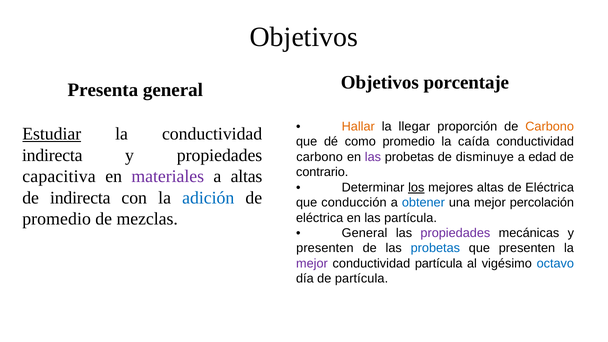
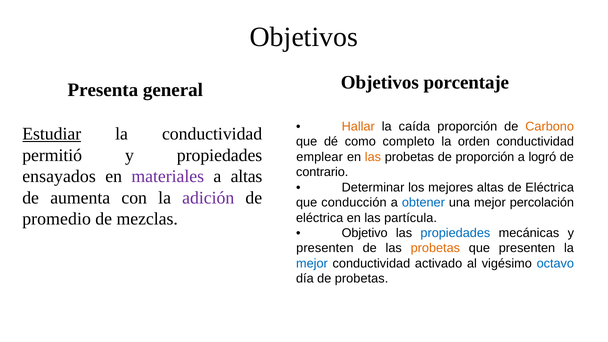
llegar: llegar -> caída (414, 127)
como promedio: promedio -> completo (409, 142)
caída: caída -> orden (474, 142)
indirecta: indirecta -> permitió (52, 155)
carbono: carbono -> emplear (320, 157)
las colour: purple -> orange (373, 157)
de disminuye: disminuye -> proporción (485, 157)
edad: edad -> logró (542, 157)
capacitiva: capacitiva -> ensayados (59, 176)
los underline: present -> none (416, 187)
de indirecta: indirecta -> aumenta (80, 198)
adición colour: blue -> purple (208, 198)
General: General -> Objetivo (365, 233)
propiedades colour: purple -> blue (455, 233)
probetas colour: blue -> orange (435, 248)
mejor colour: purple -> blue (312, 263)
conductividad partícula: partícula -> activado (439, 263)
de partícula: partícula -> probetas (362, 279)
